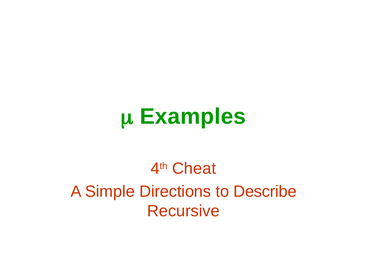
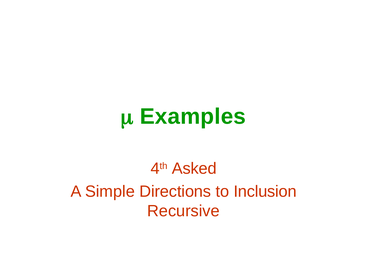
Cheat: Cheat -> Asked (194, 169)
Describe: Describe -> Inclusion (265, 192)
